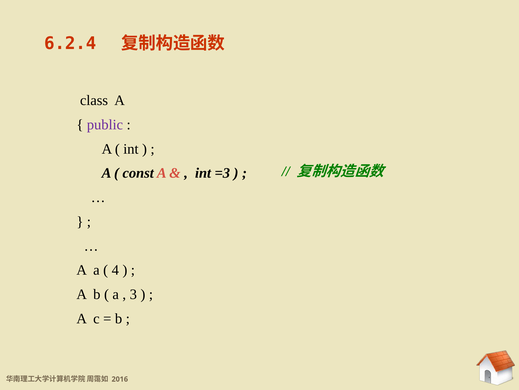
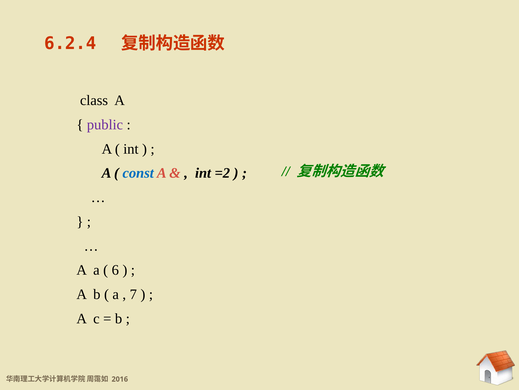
const colour: black -> blue (138, 173)
=3: =3 -> =2 (222, 173)
4: 4 -> 6 (115, 270)
3: 3 -> 7 (133, 294)
